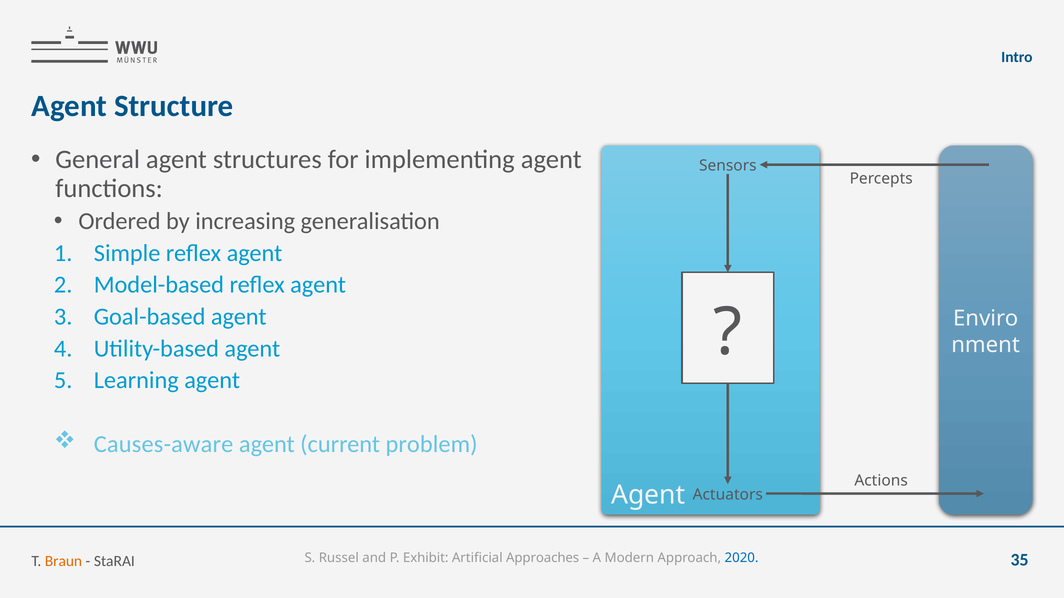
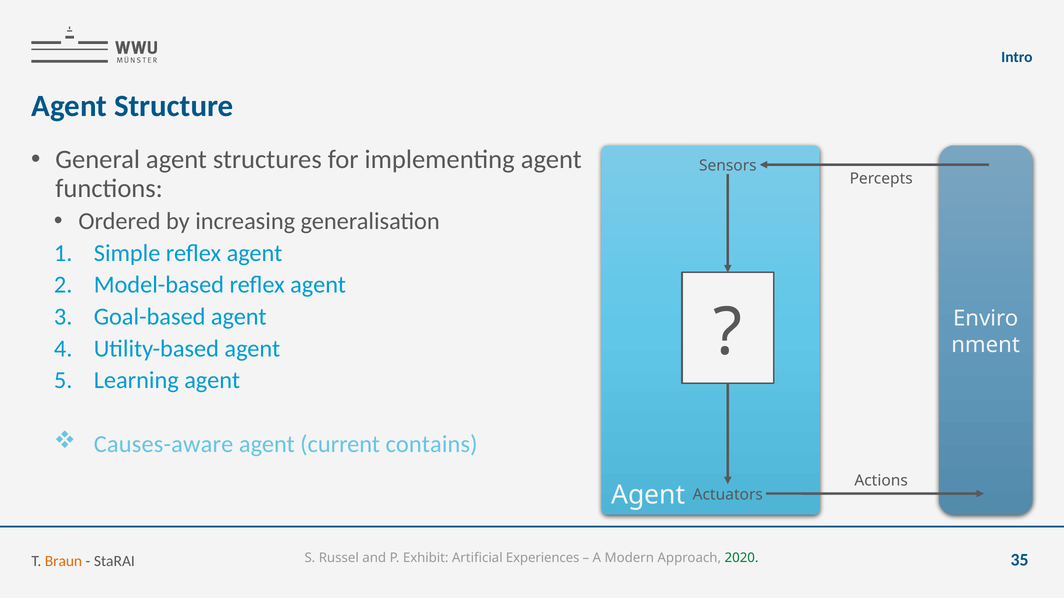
problem: problem -> contains (432, 444)
Approaches: Approaches -> Experiences (543, 558)
2020 colour: blue -> green (742, 558)
